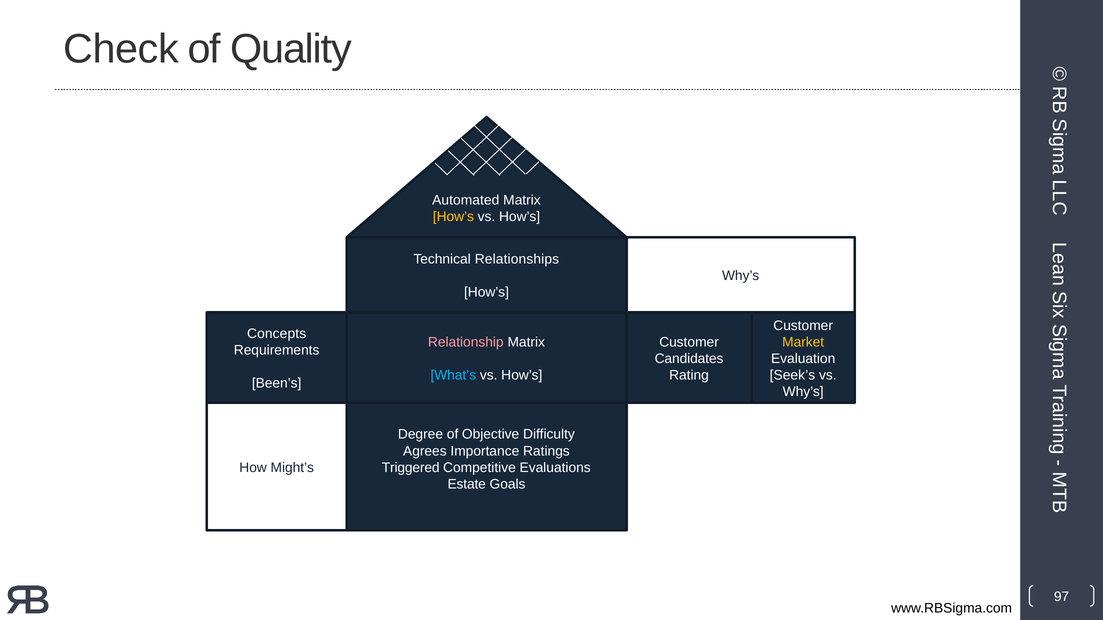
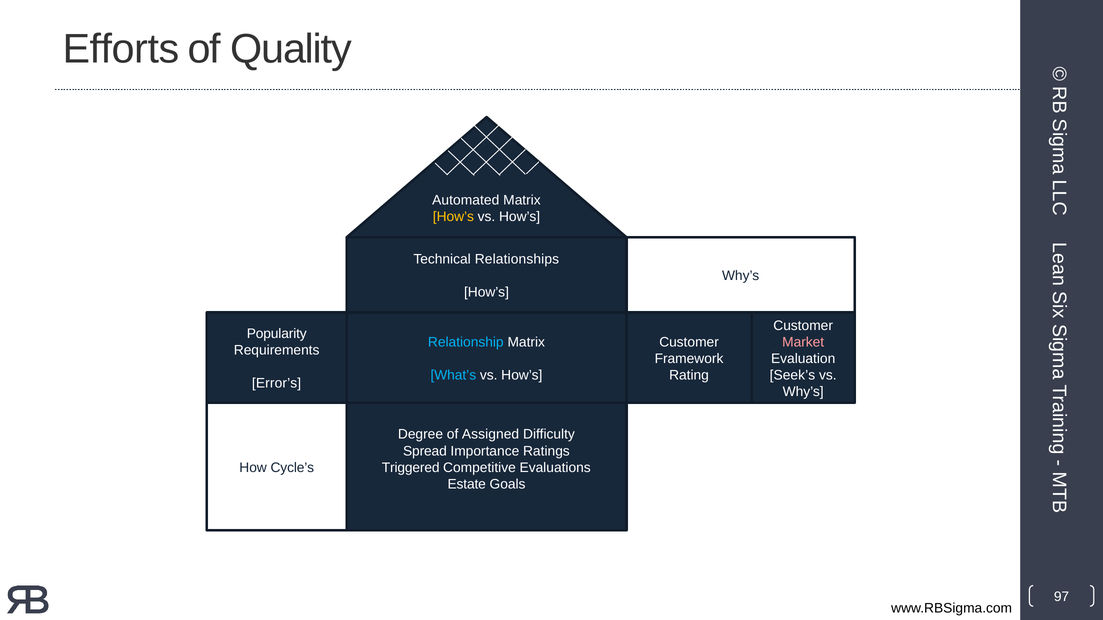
Check: Check -> Efforts (121, 49)
Concepts: Concepts -> Popularity (277, 334)
Relationship colour: pink -> light blue (466, 342)
Market colour: yellow -> pink (803, 342)
Candidates: Candidates -> Framework (689, 359)
Been’s: Been’s -> Error’s (277, 384)
Objective: Objective -> Assigned (491, 435)
Agrees: Agrees -> Spread (425, 451)
Might’s: Might’s -> Cycle’s (292, 468)
